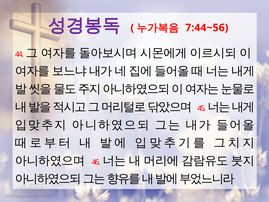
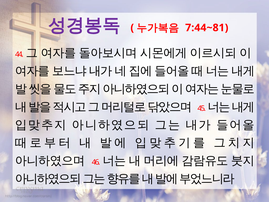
7:44~56: 7:44~56 -> 7:44~81 (207, 28)
